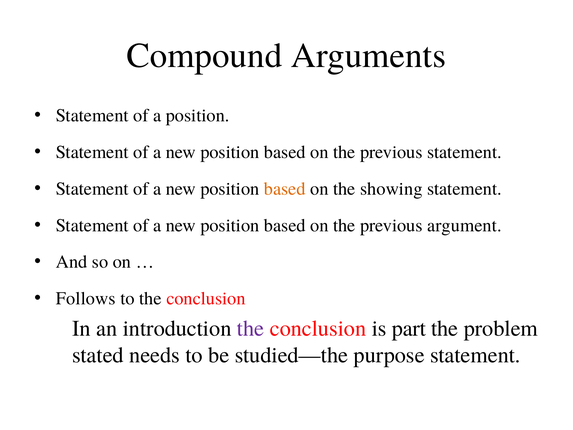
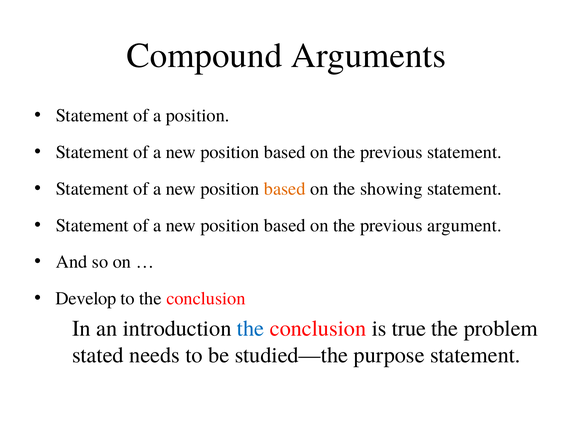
Follows: Follows -> Develop (86, 298)
the colour: purple -> blue (251, 328)
part: part -> true (409, 328)
